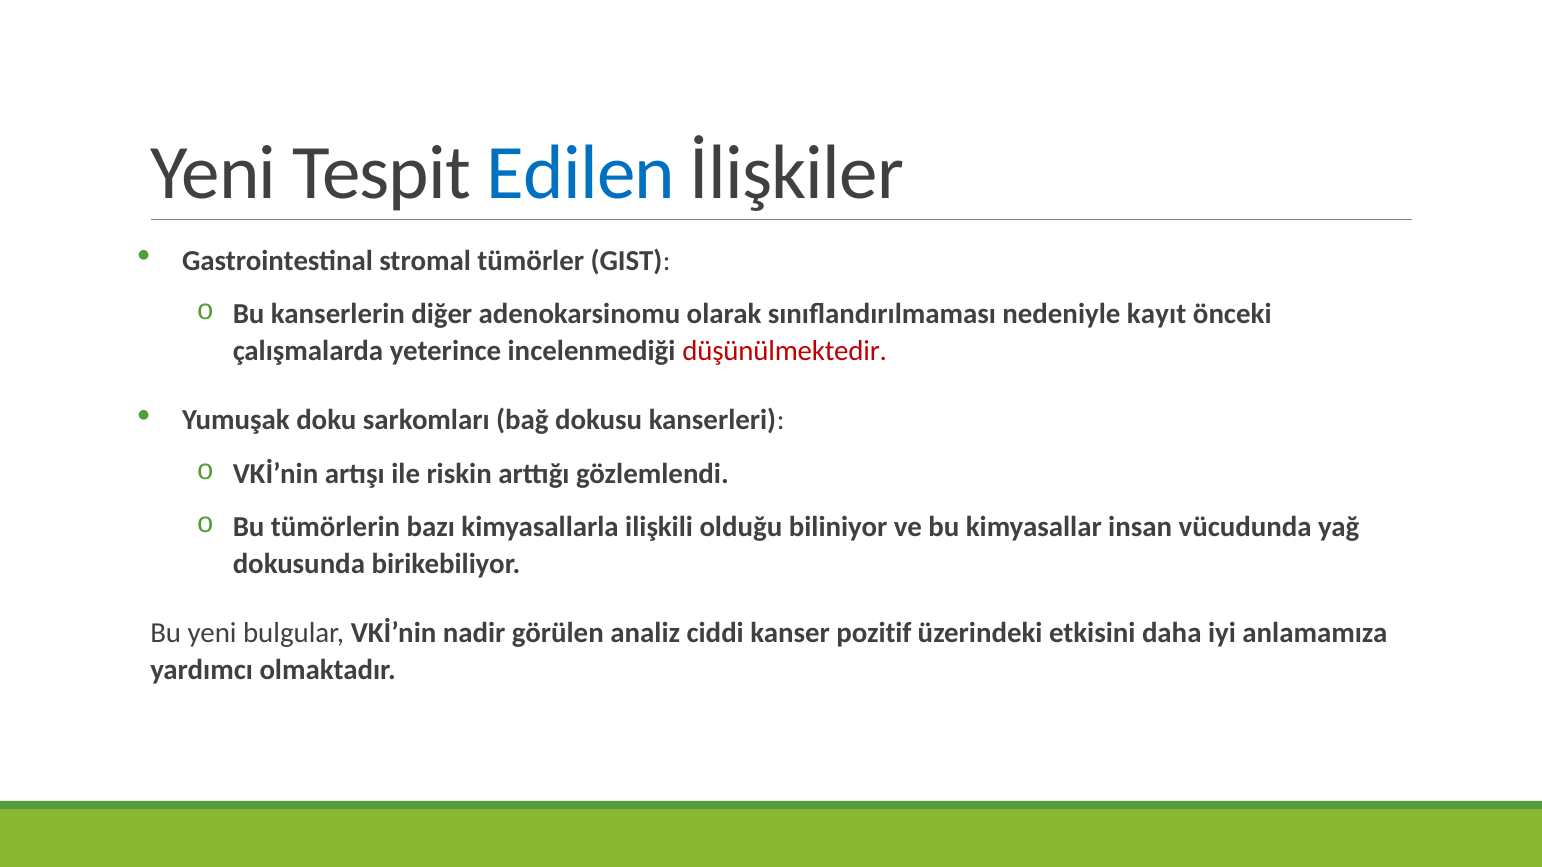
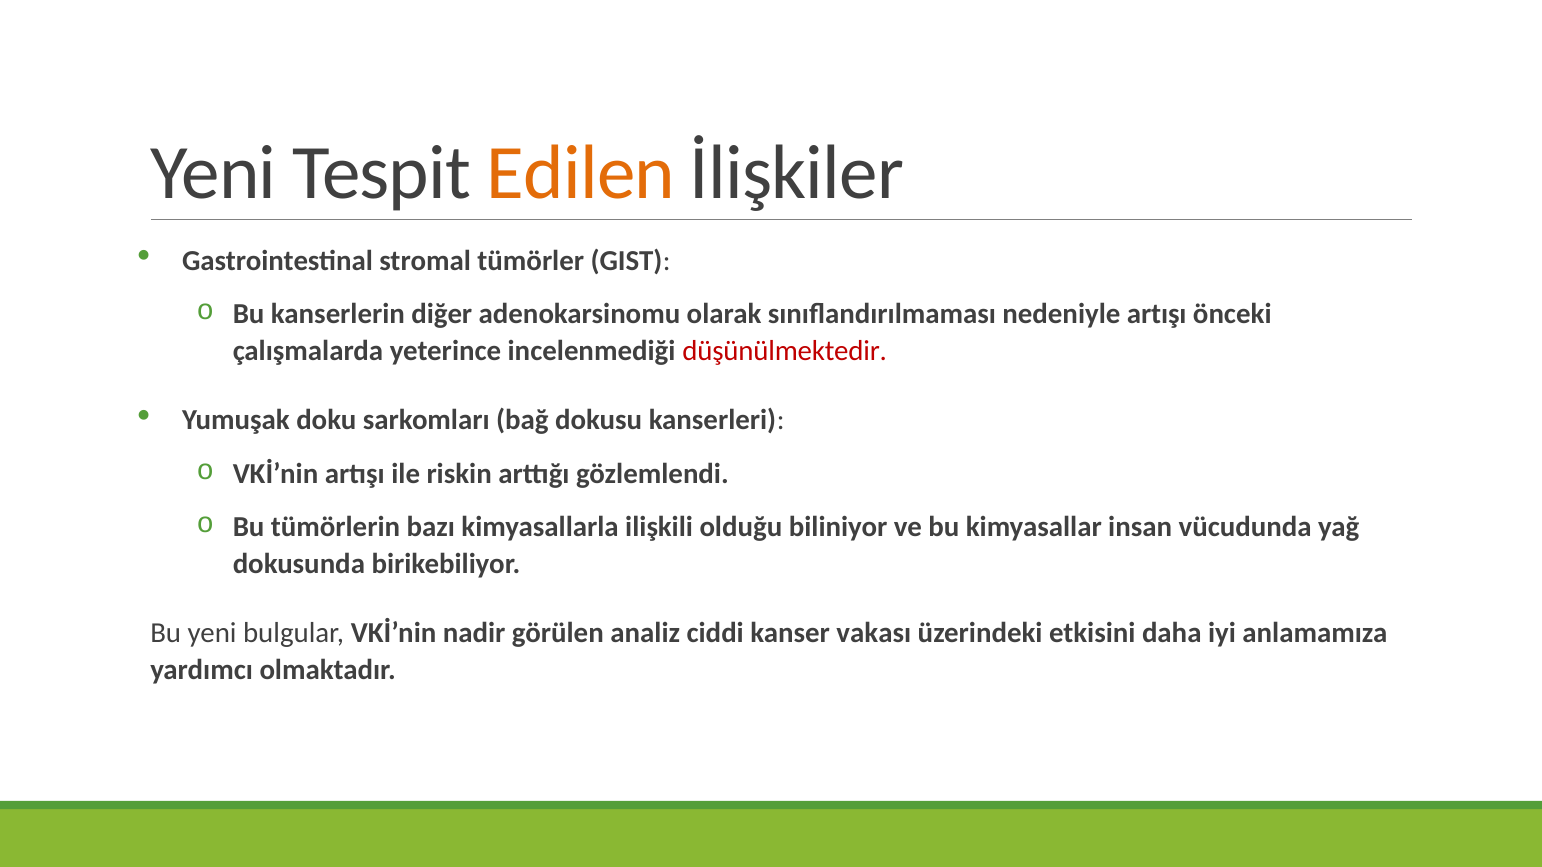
Edilen colour: blue -> orange (581, 173)
nedeniyle kayıt: kayıt -> artışı (1157, 314)
pozitif: pozitif -> vakası (874, 633)
